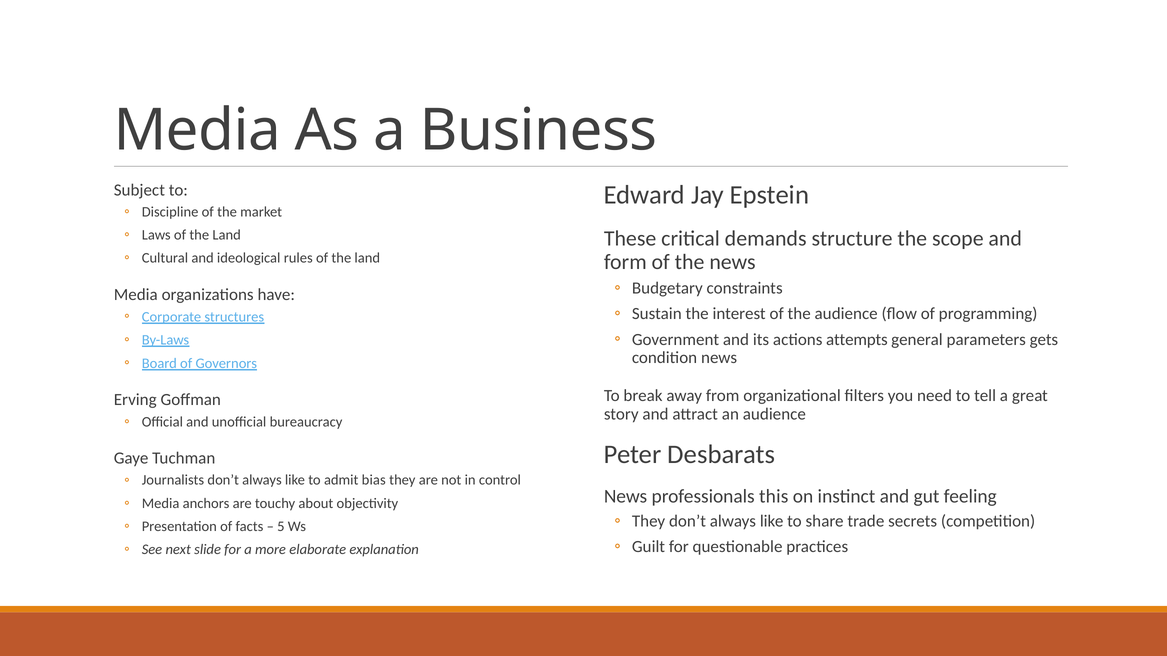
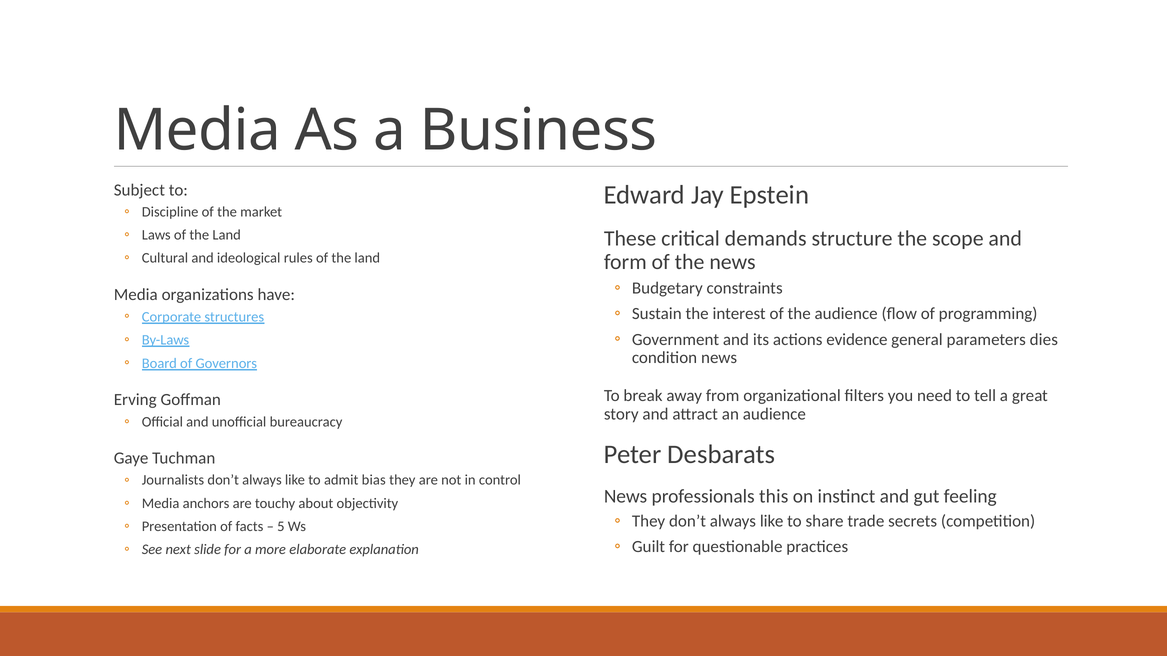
attempts: attempts -> evidence (857, 340)
gets: gets -> dies (1044, 340)
